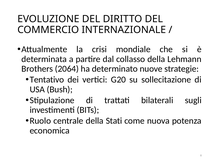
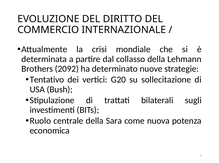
2064: 2064 -> 2092 (67, 69)
Stati: Stati -> Sara (114, 121)
